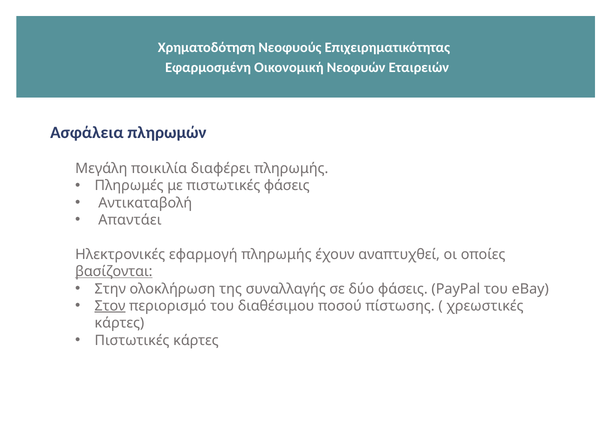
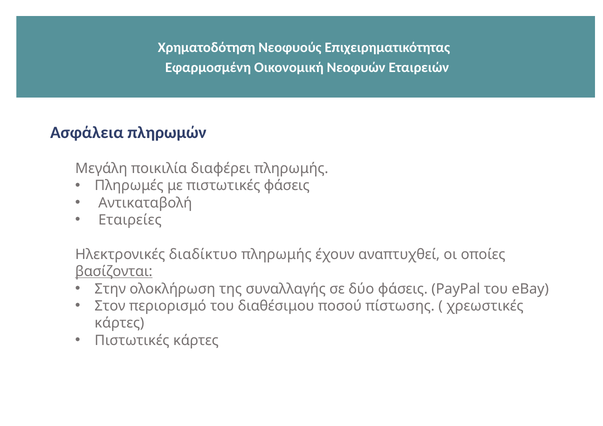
Απαντάει: Απαντάει -> Eταιρείες (130, 220)
εφαρμογή: εφαρμογή -> διαδίκτυο (203, 255)
Στον underline: present -> none (110, 306)
